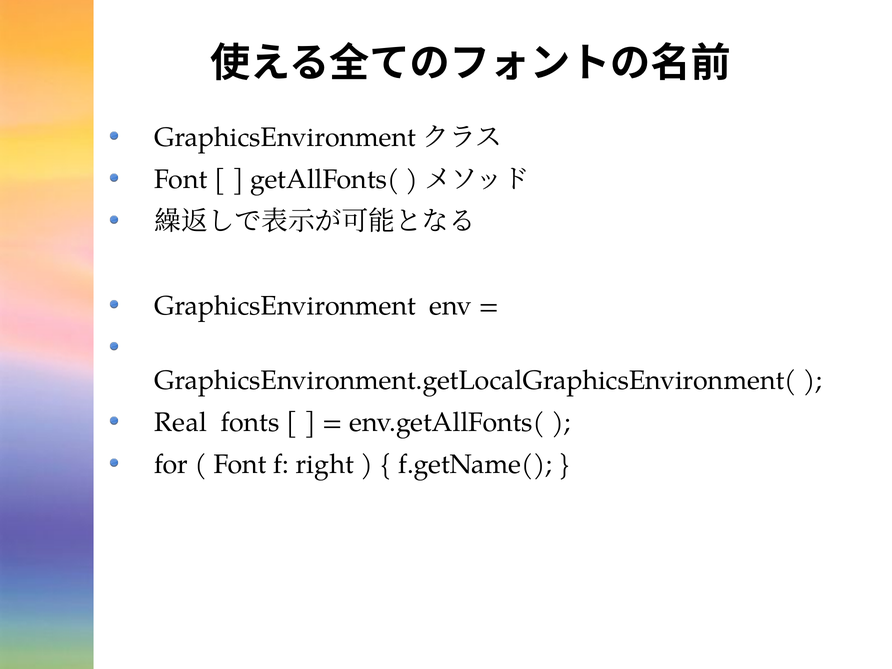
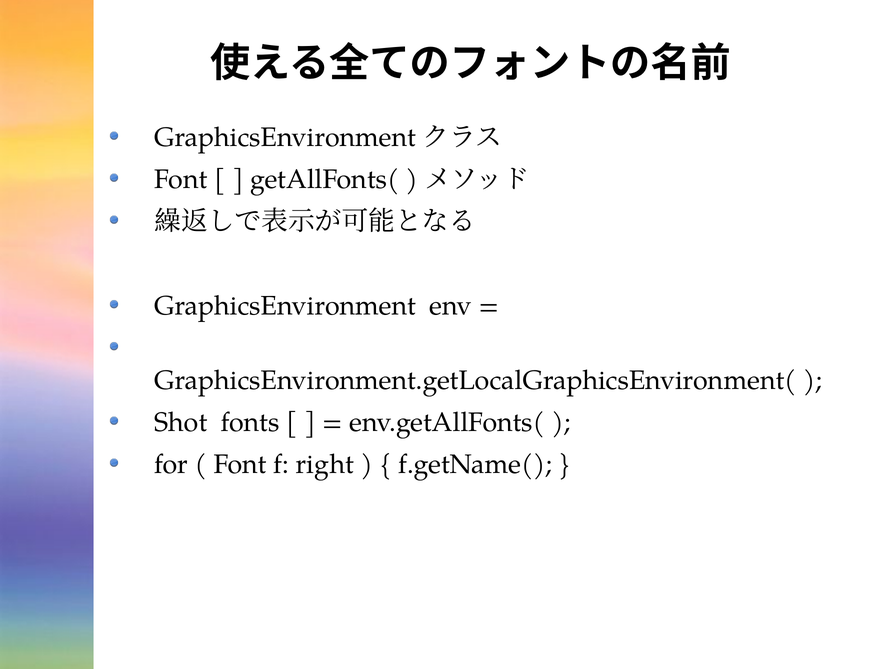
Real: Real -> Shot (181, 422)
